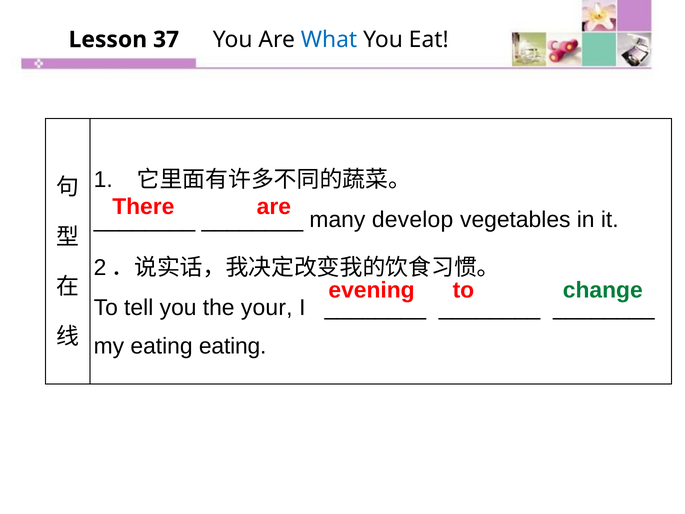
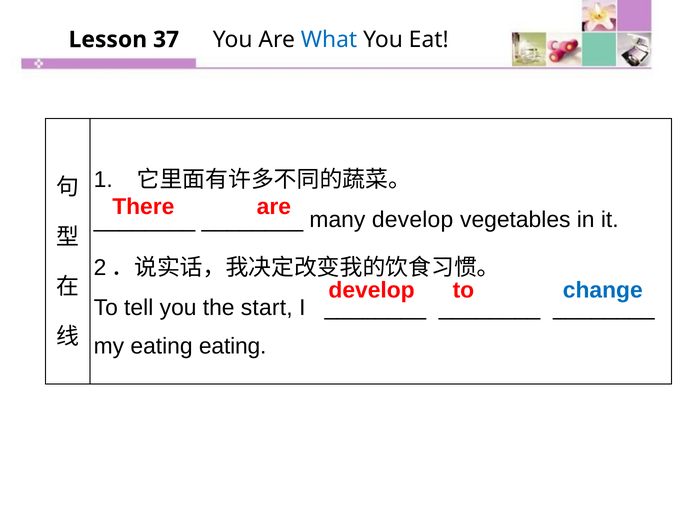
evening: evening -> develop (372, 290)
change colour: green -> blue (603, 290)
your: your -> start (267, 308)
